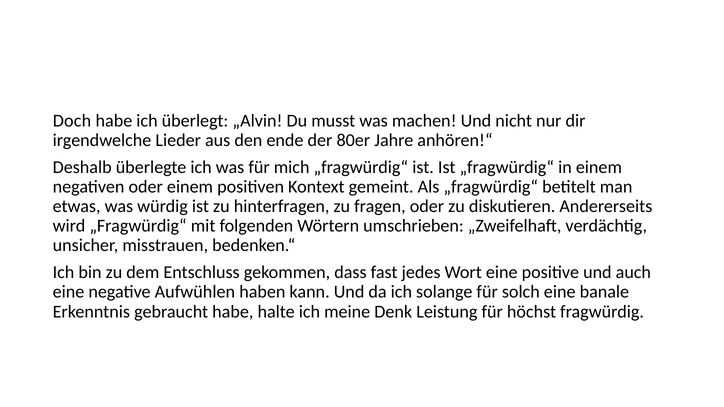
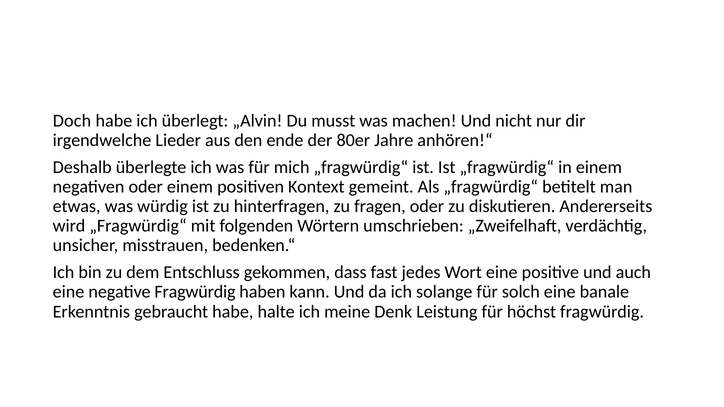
negative Aufwühlen: Aufwühlen -> Fragwürdig (195, 292)
